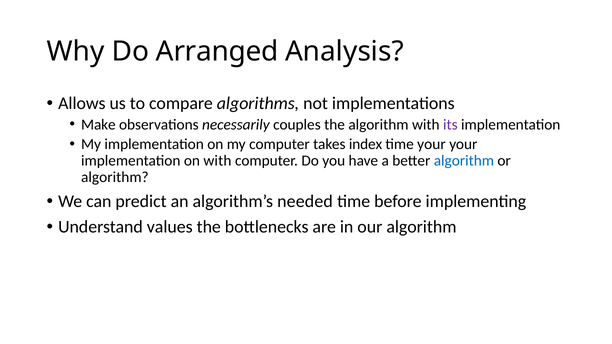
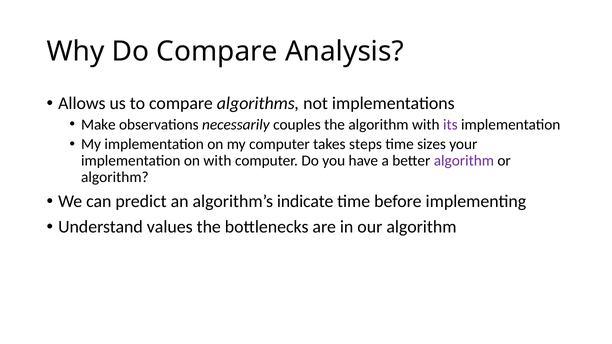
Do Arranged: Arranged -> Compare (217, 51)
index: index -> steps (365, 144)
time your: your -> sizes (432, 144)
algorithm colour: blue -> purple (464, 161)
needed: needed -> indicate (305, 202)
